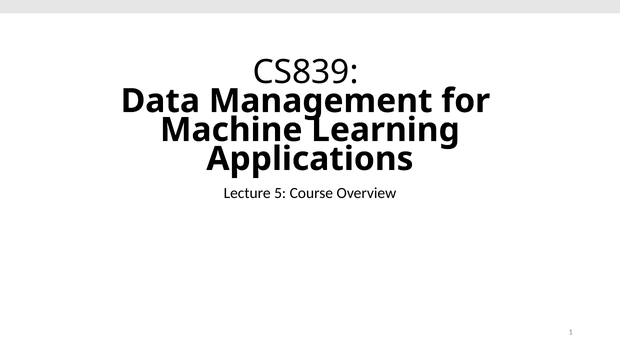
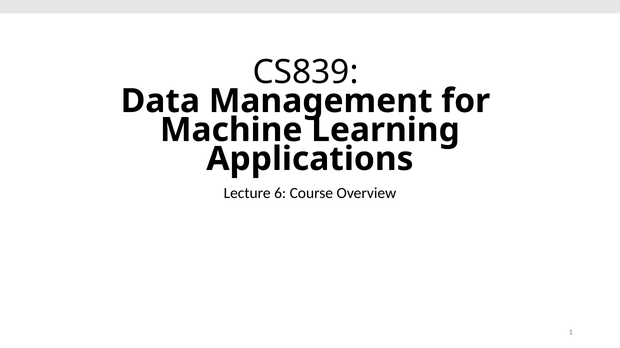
5: 5 -> 6 (280, 194)
